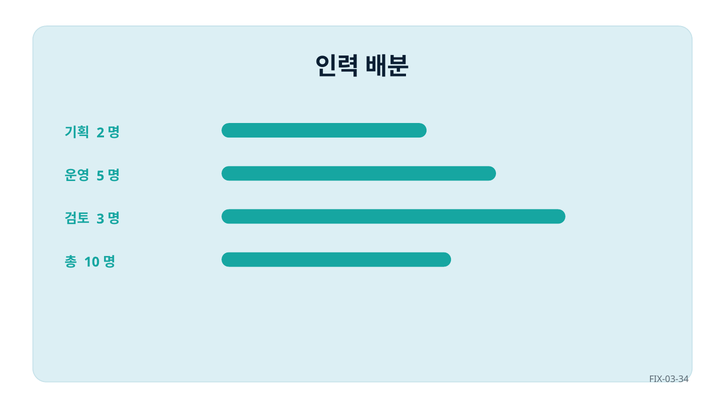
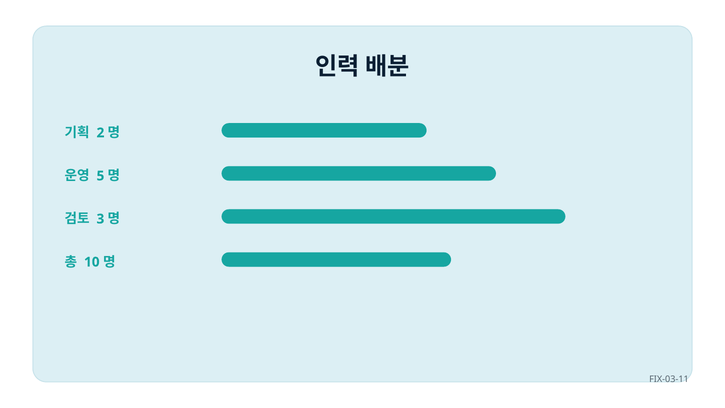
FIX-03-34: FIX-03-34 -> FIX-03-11 (669, 379)
